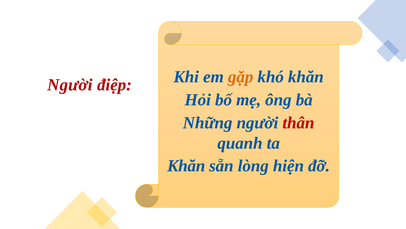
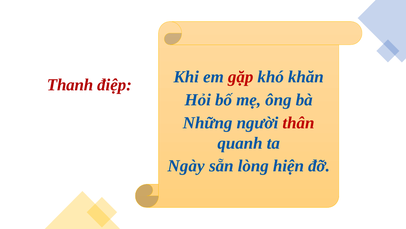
Người: Người -> Thanh (70, 85)
gặp colour: orange -> red (241, 77)
Khăn: Khăn -> Ngày (186, 166)
